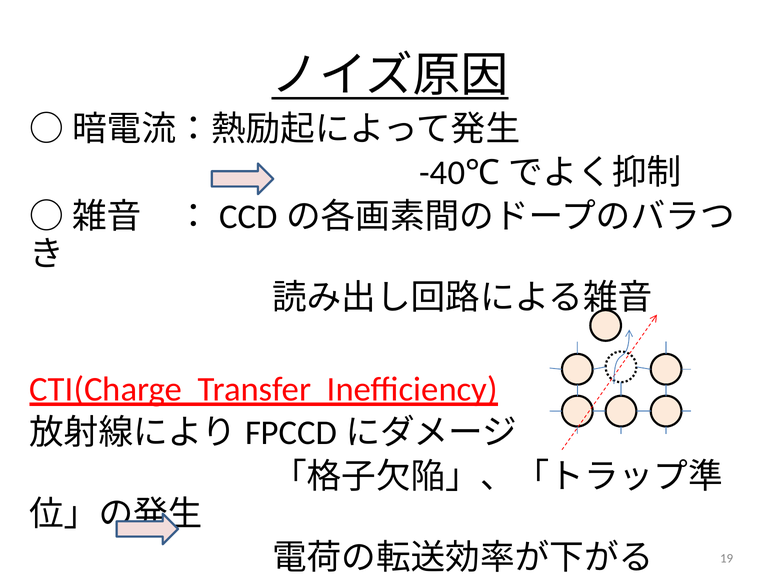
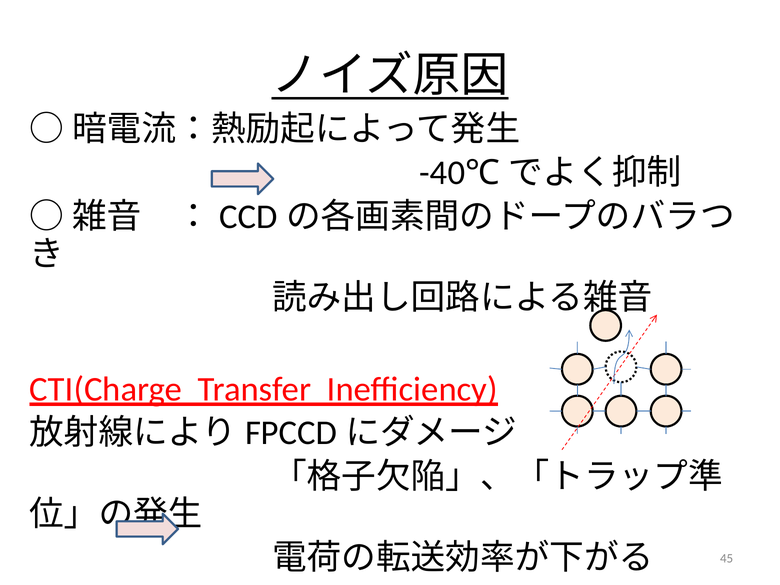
19: 19 -> 45 (727, 559)
